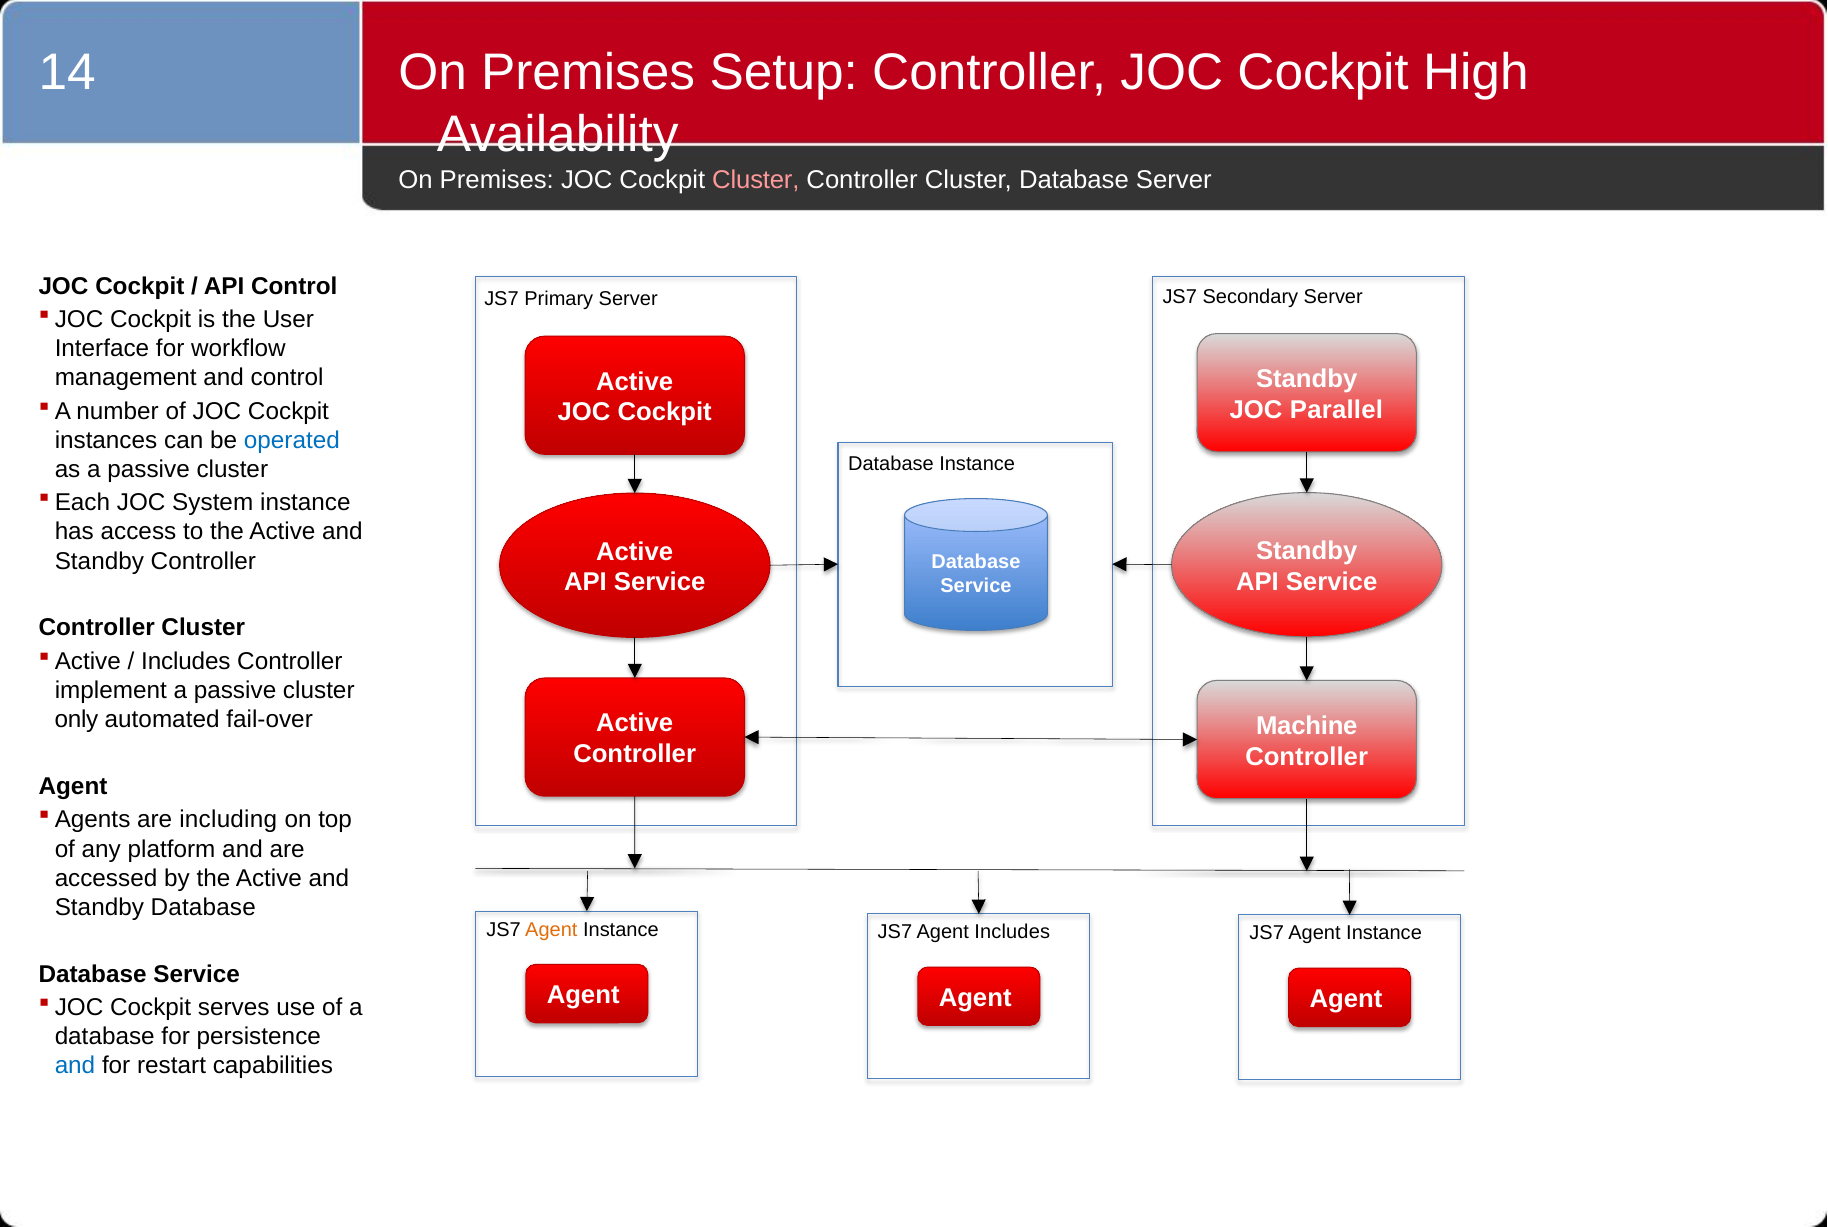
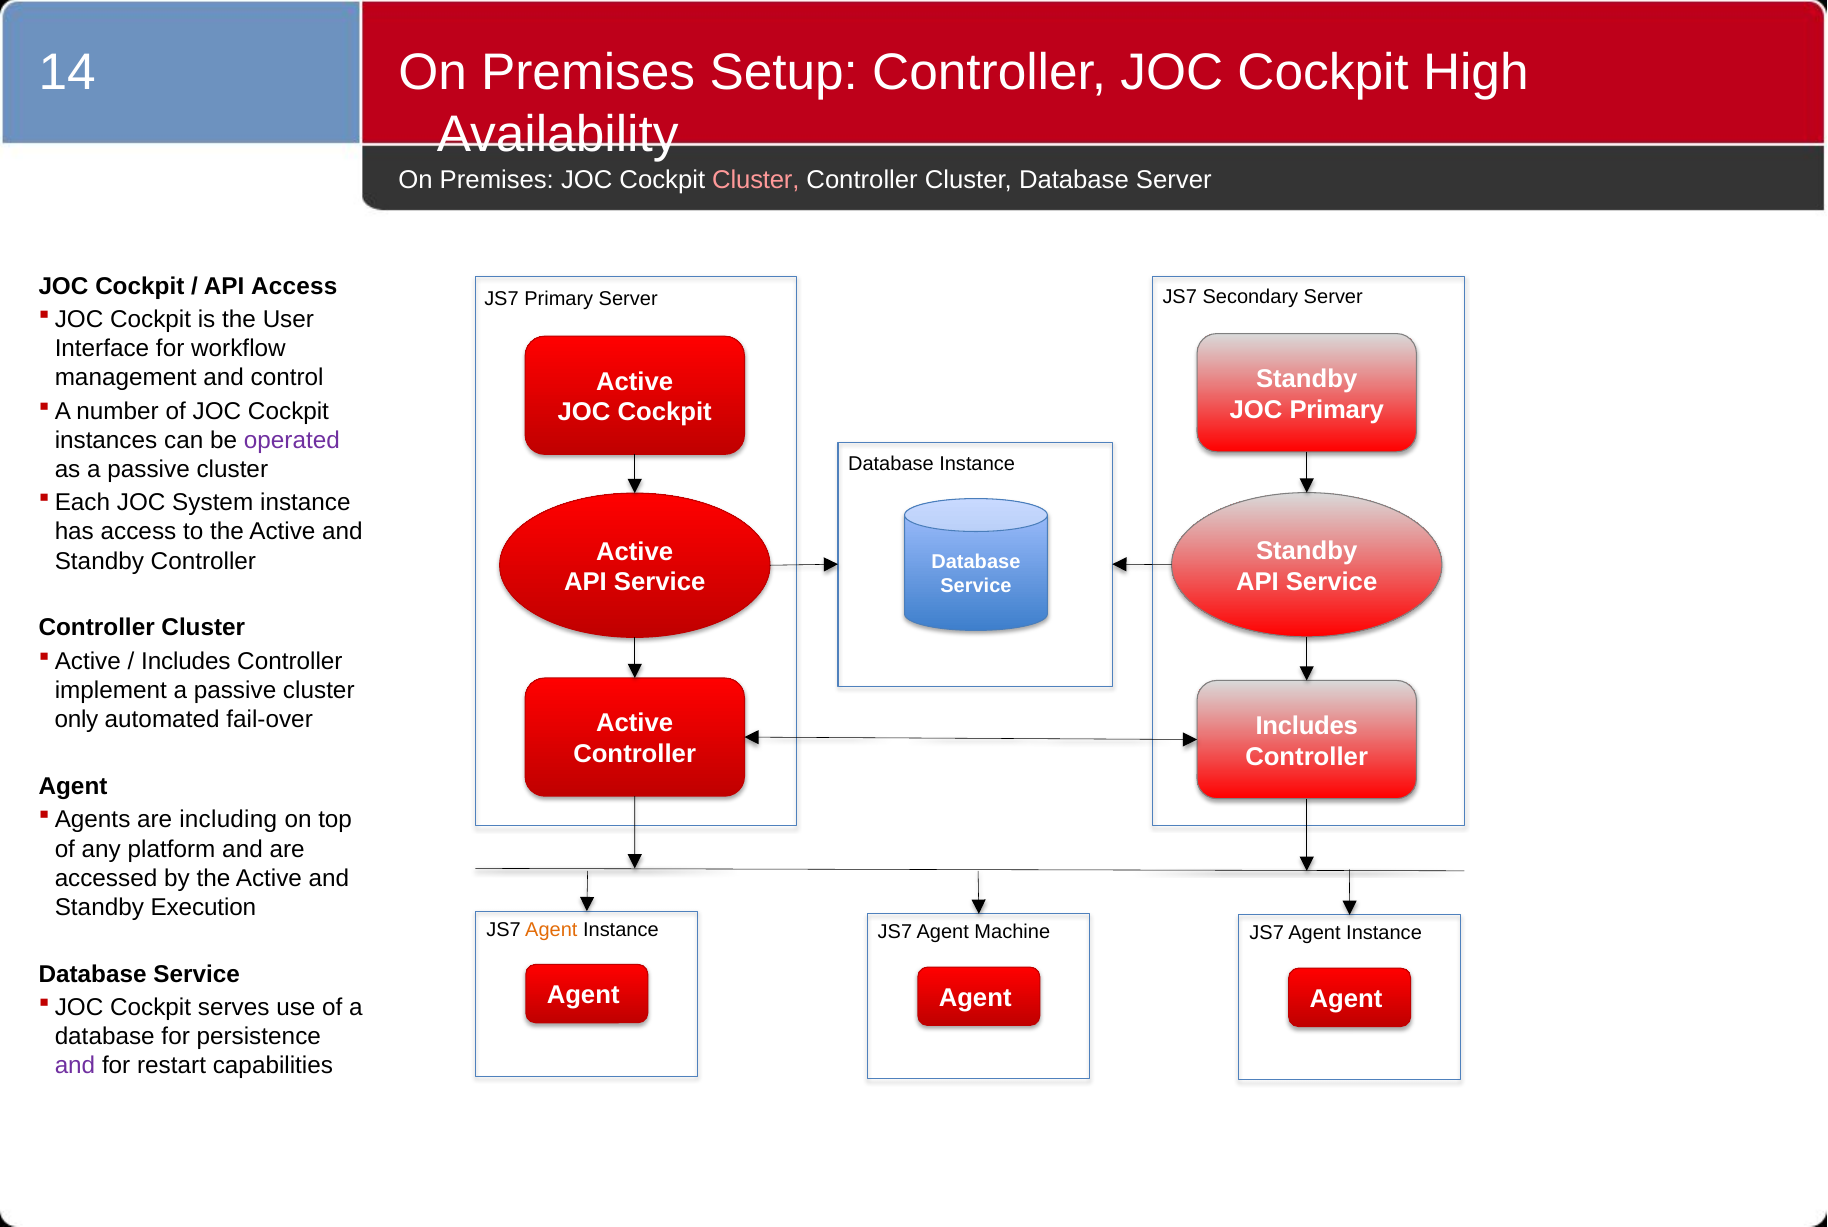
API Control: Control -> Access (294, 286)
JOC Parallel: Parallel -> Primary (1337, 410)
operated colour: blue -> purple (292, 440)
Machine: Machine -> Includes (1307, 726)
Standby Database: Database -> Execution (203, 908)
Agent Includes: Includes -> Machine (1012, 933)
and colour: blue -> purple (75, 1066)
